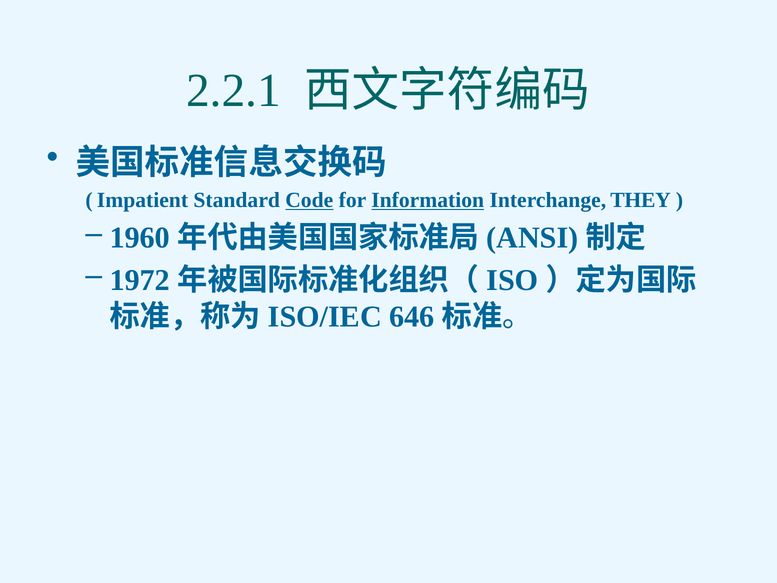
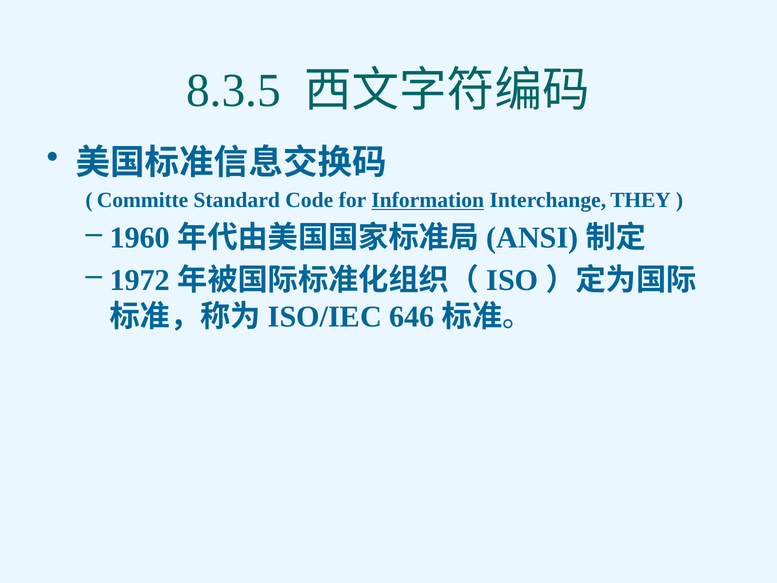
2.2.1: 2.2.1 -> 8.3.5 (234, 91)
Impatient: Impatient -> Committe (143, 200)
Code underline: present -> none (309, 200)
